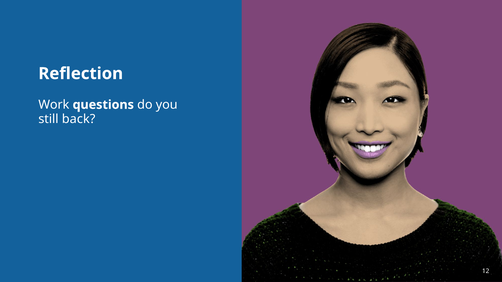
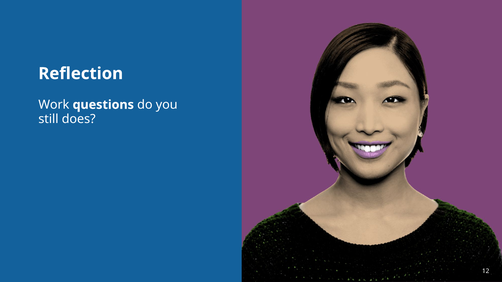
back: back -> does (79, 119)
